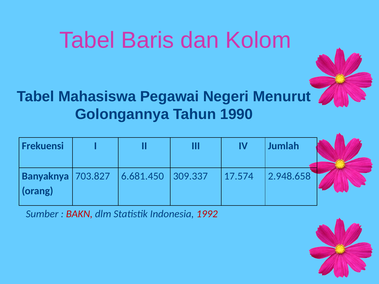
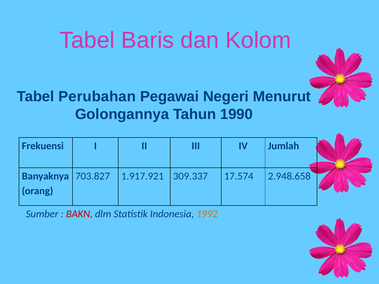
Mahasiswa: Mahasiswa -> Perubahan (97, 97)
6.681.450: 6.681.450 -> 1.917.921 (142, 176)
1992 colour: red -> orange (207, 214)
